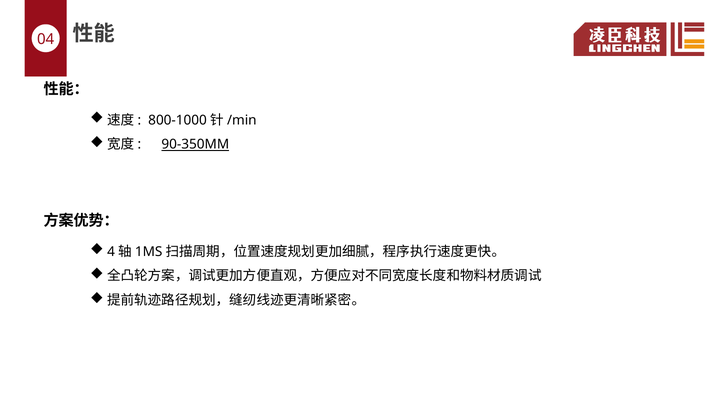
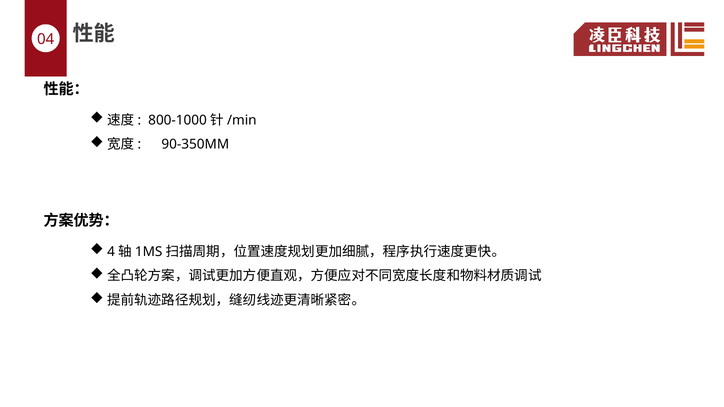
90-350MM underline: present -> none (195, 145)
